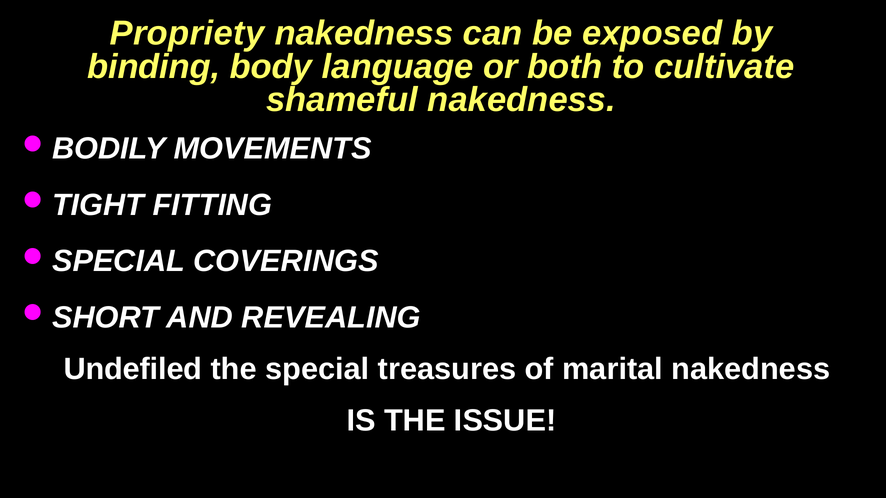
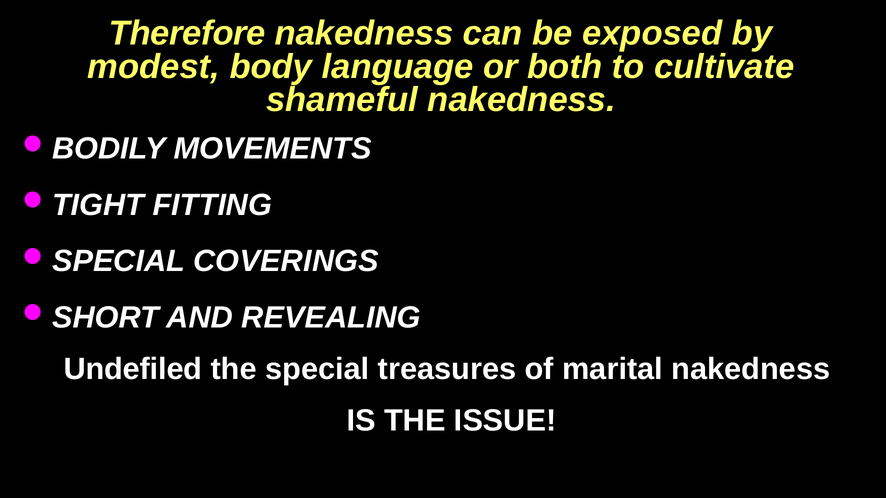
Propriety: Propriety -> Therefore (187, 33)
binding: binding -> modest (154, 67)
